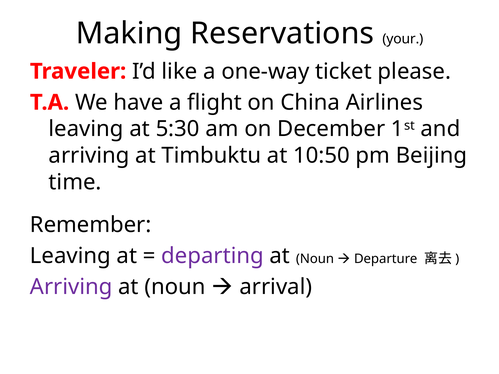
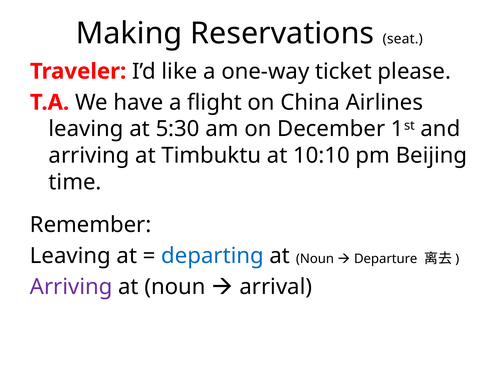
your: your -> seat (403, 39)
10:50: 10:50 -> 10:10 (322, 156)
departing colour: purple -> blue (213, 256)
